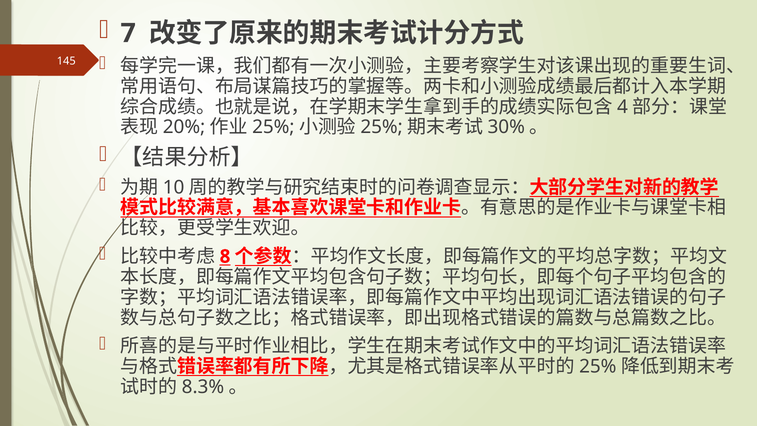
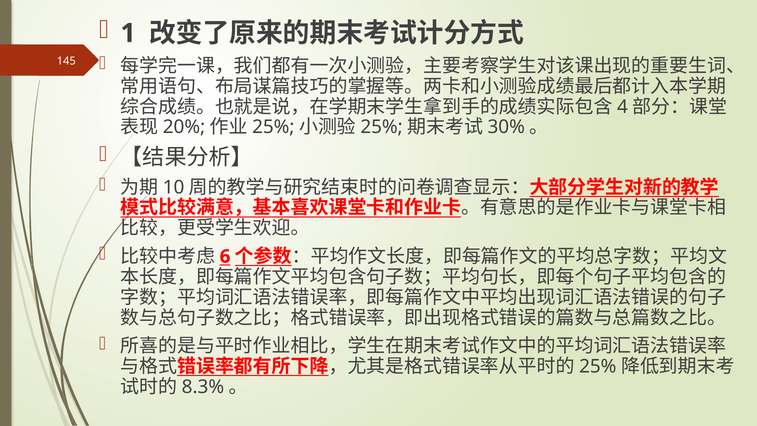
7: 7 -> 1 (128, 33)
8: 8 -> 6 (225, 256)
